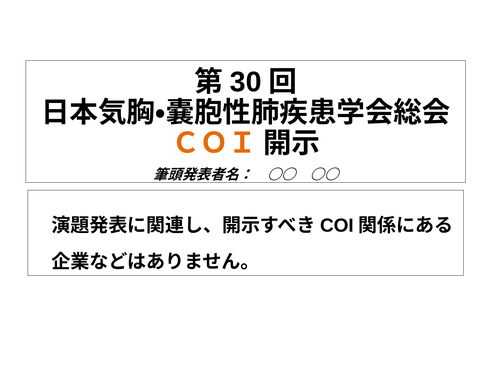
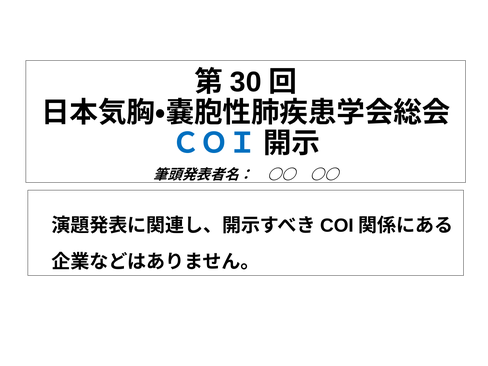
ＣＯＩ colour: orange -> blue (214, 143)
